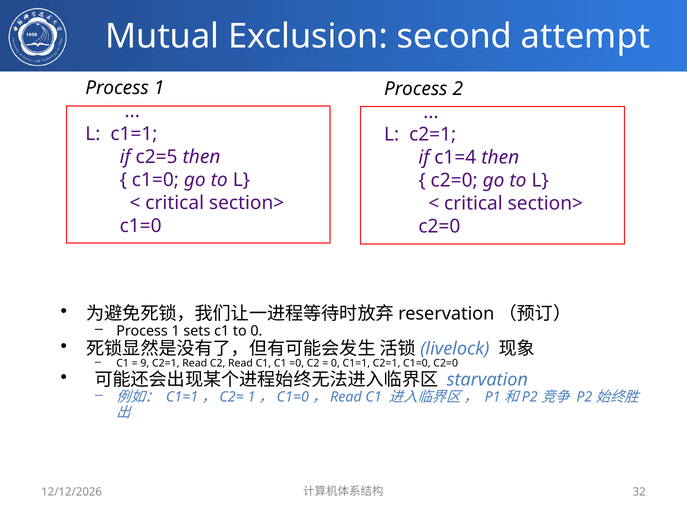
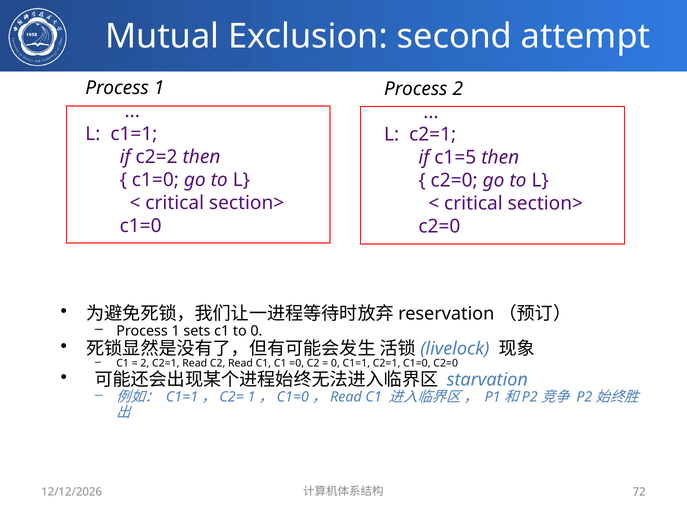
c2=5: c2=5 -> c2=2 (157, 157)
c1=4: c1=4 -> c1=5 (455, 157)
9: 9 -> 2 (145, 363)
32: 32 -> 72 (639, 491)
